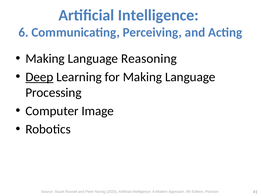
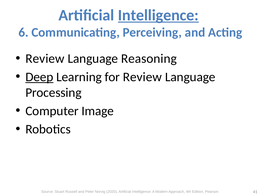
Intelligence underline: none -> present (158, 15)
Making: Making -> Review (45, 59)
for Making: Making -> Review (142, 77)
